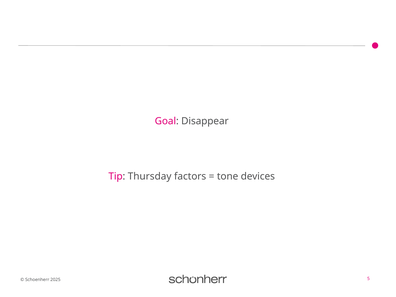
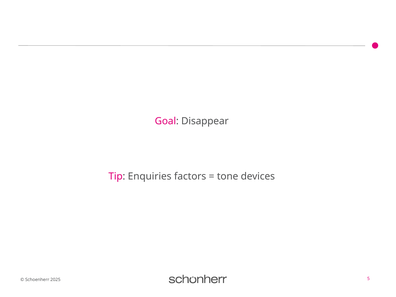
Thursday: Thursday -> Enquiries (150, 176)
